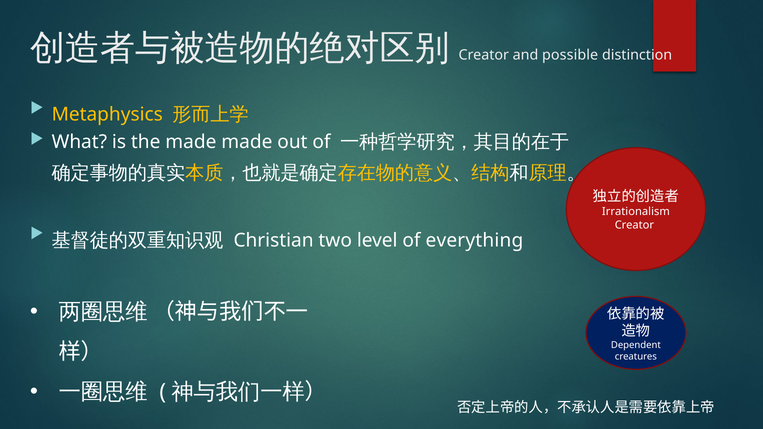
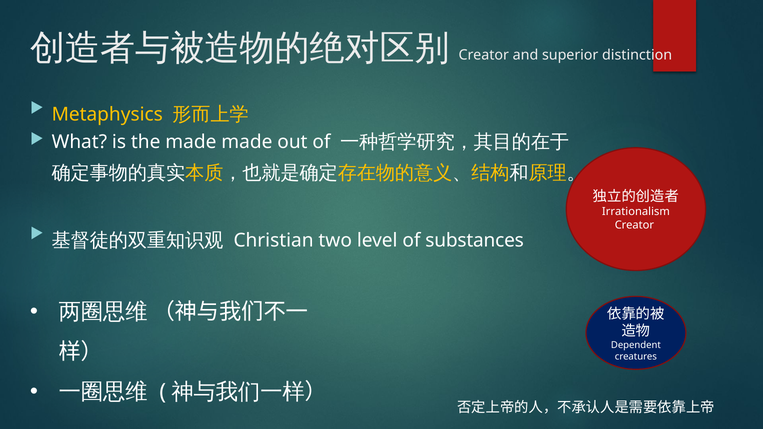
possible: possible -> superior (570, 55)
everything: everything -> substances (475, 241)
